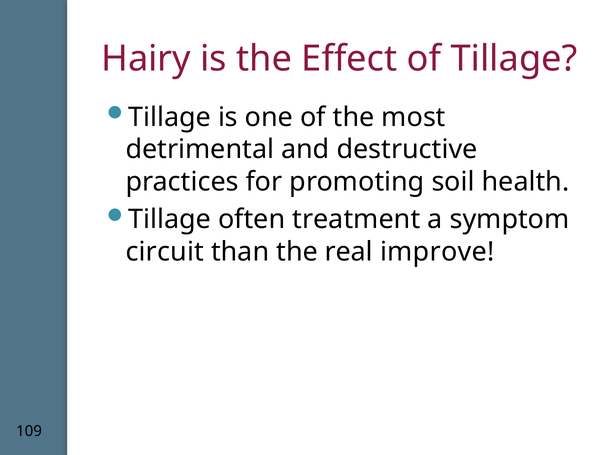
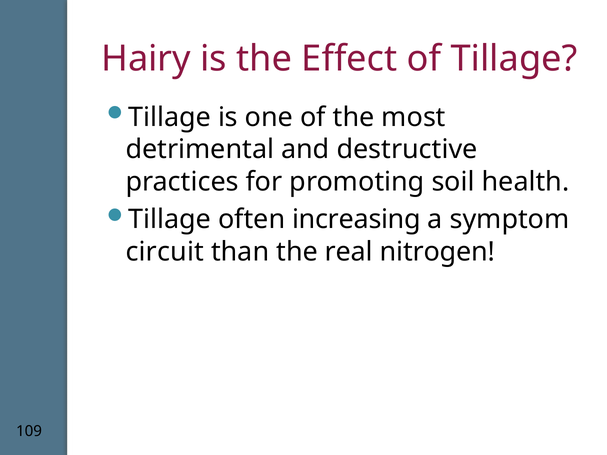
treatment: treatment -> increasing (356, 219)
improve: improve -> nitrogen (437, 252)
